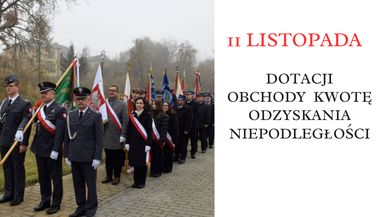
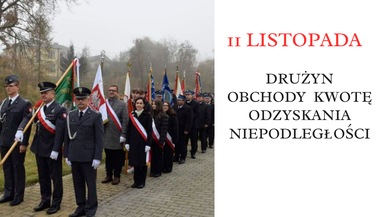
DOTACJI: DOTACJI -> DRUŻYN (300, 79)
